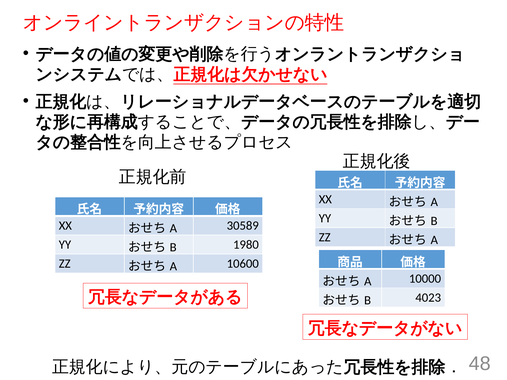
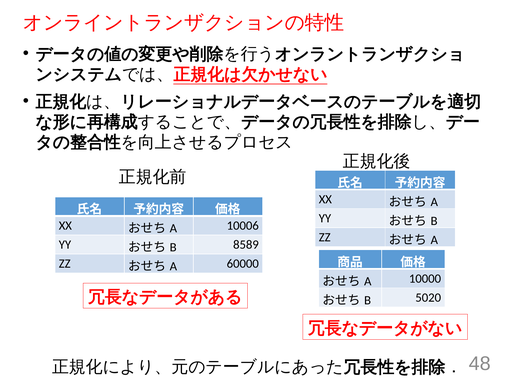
30589: 30589 -> 10006 (243, 226)
1980: 1980 -> 8589 (246, 245)
10600: 10600 -> 60000 (243, 264)
4023: 4023 -> 5020 (428, 298)
